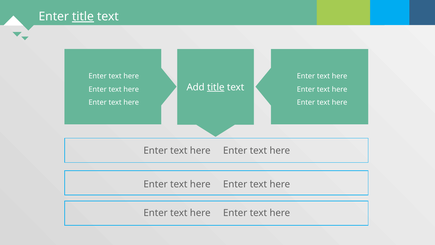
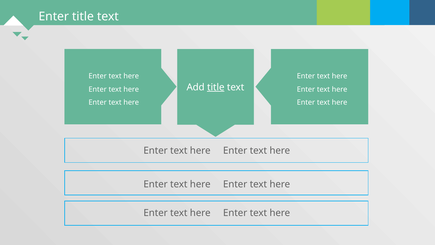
title underline: present -> none (83, 17)
